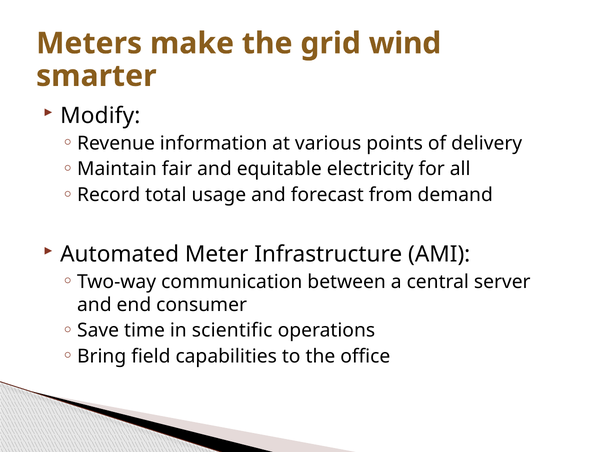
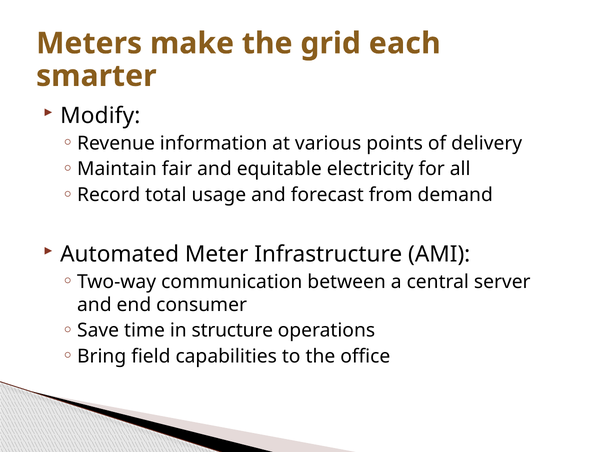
wind: wind -> each (405, 43)
scientific: scientific -> structure (232, 331)
